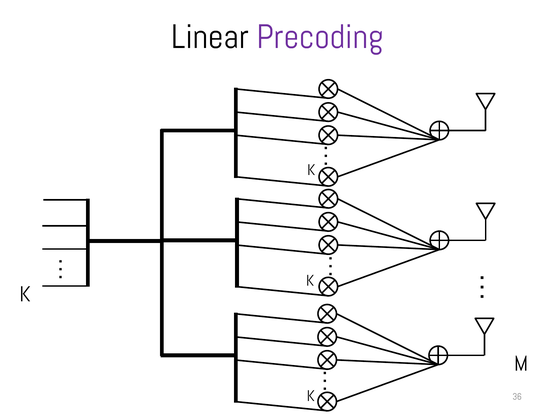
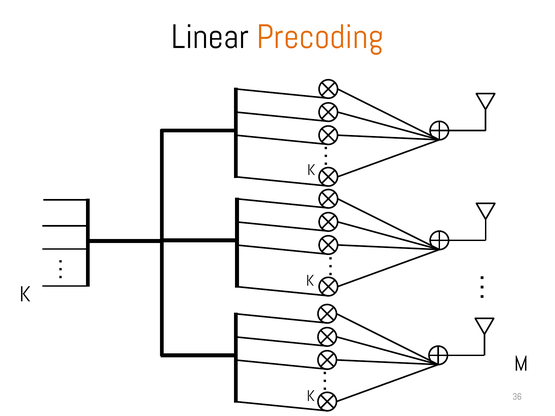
Precoding colour: purple -> orange (320, 37)
